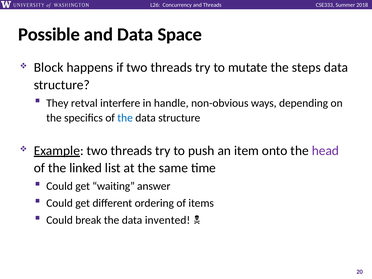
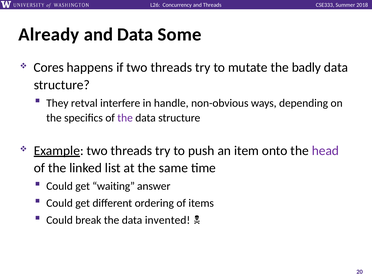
Possible: Possible -> Already (49, 35)
Space: Space -> Some (180, 35)
Block: Block -> Cores (49, 68)
steps: steps -> badly (306, 68)
the colour: blue -> purple (125, 118)
